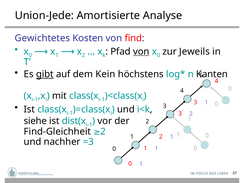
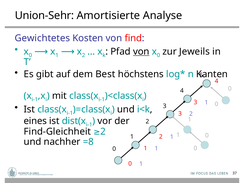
Union-Jede: Union-Jede -> Union-Sehr (44, 15)
gibt underline: present -> none (45, 74)
Kein: Kein -> Best (105, 74)
siehe: siehe -> eines (35, 121)
=3: =3 -> =8 (88, 142)
